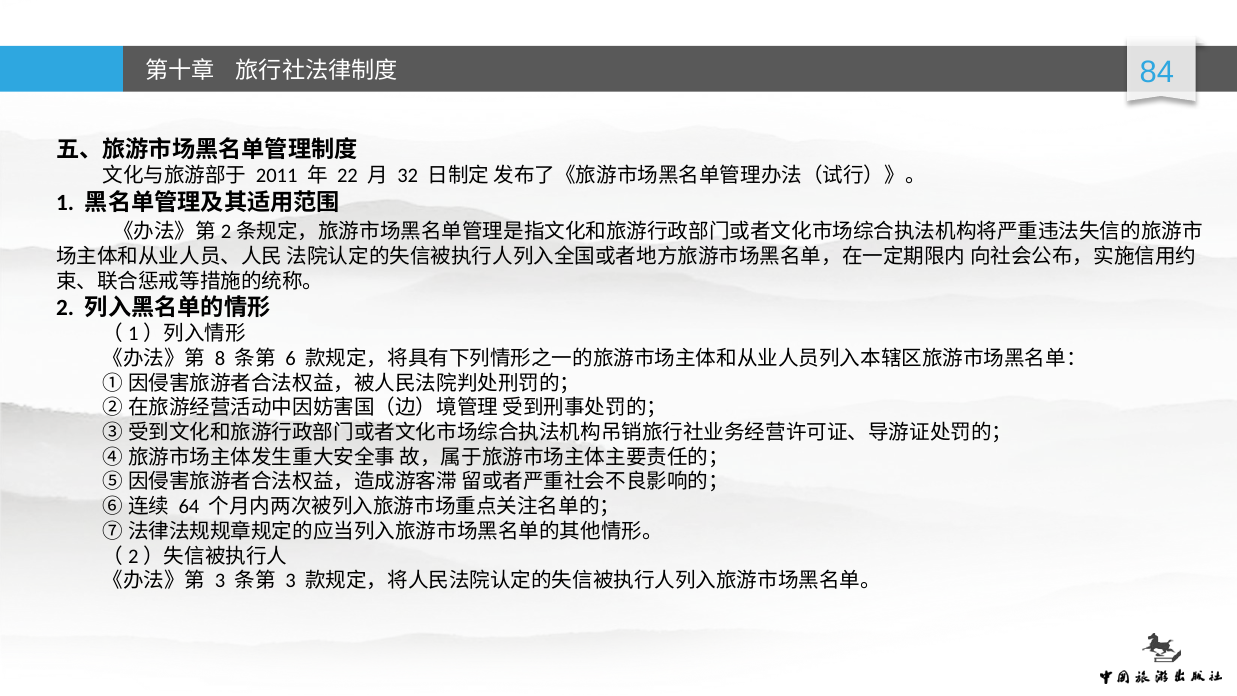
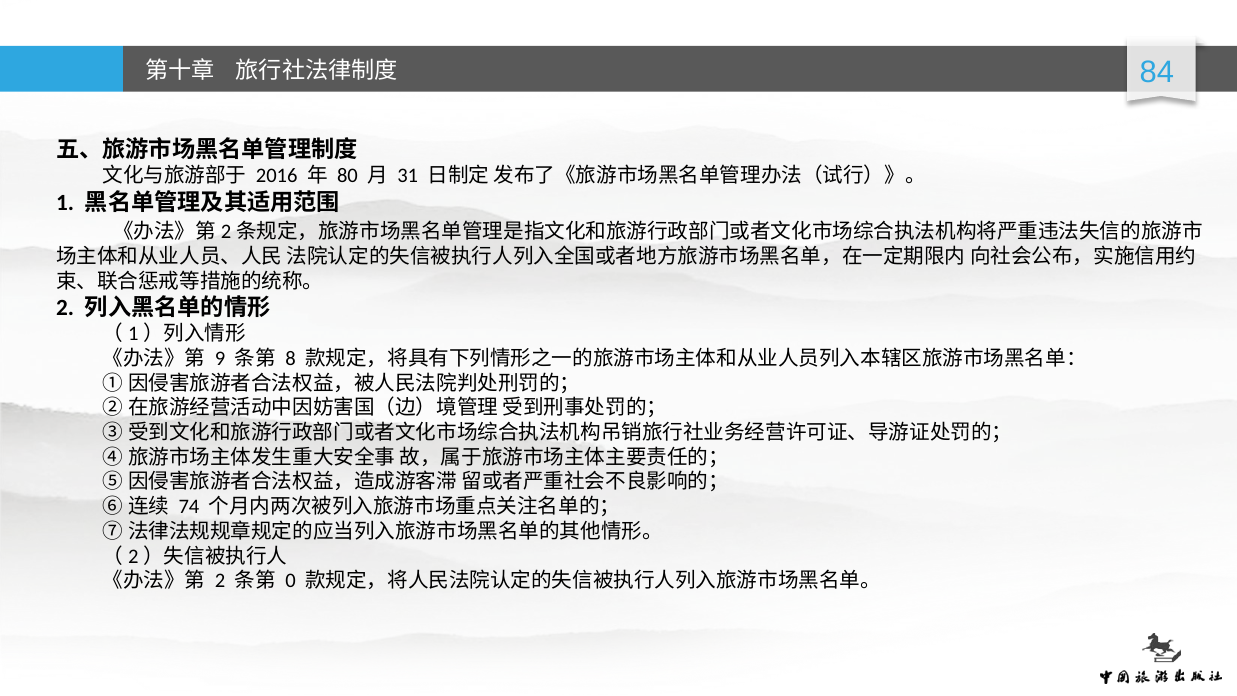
2011: 2011 -> 2016 (277, 176)
22: 22 -> 80 (347, 176)
32: 32 -> 31 (408, 176)
8: 8 -> 9 (220, 358)
6: 6 -> 8 (290, 358)
64: 64 -> 74 (189, 507)
3: 3 -> 2 (220, 581)
3: 3 -> 0 (290, 581)
